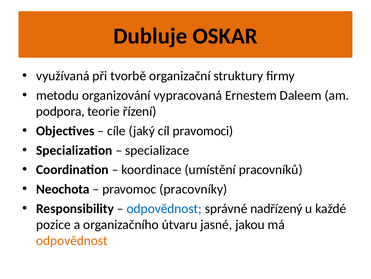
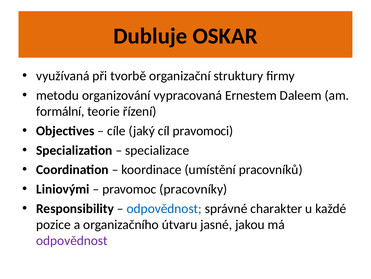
podpora: podpora -> formální (60, 111)
Neochota: Neochota -> Liniovými (63, 189)
nadřízený: nadřízený -> charakter (276, 208)
odpovědnost colour: orange -> purple (72, 240)
